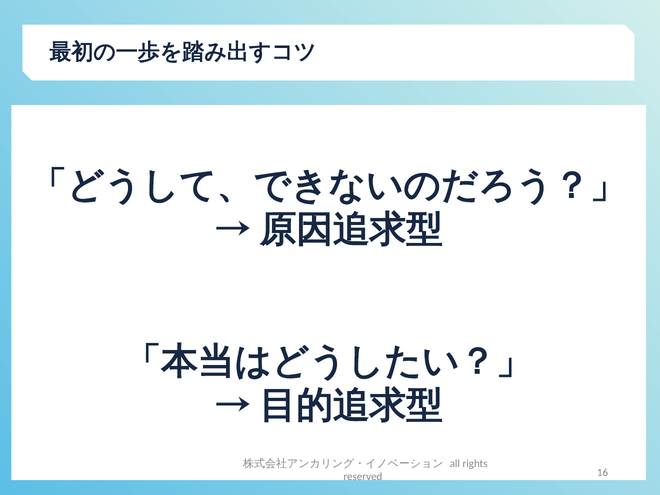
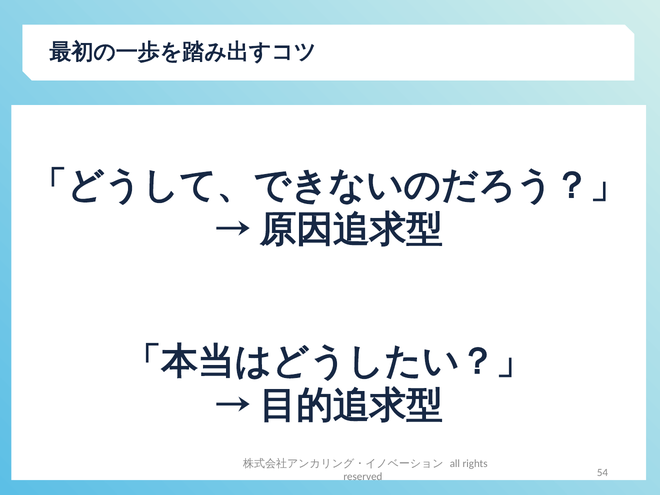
16: 16 -> 54 (602, 473)
